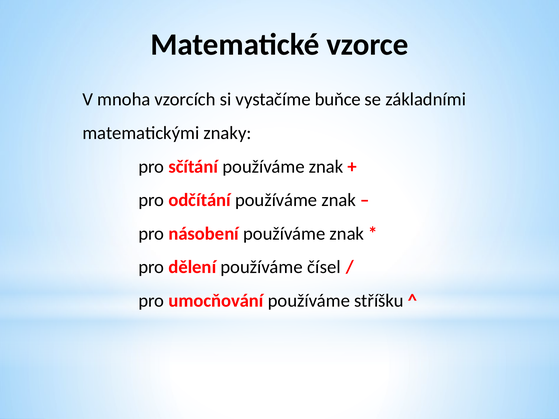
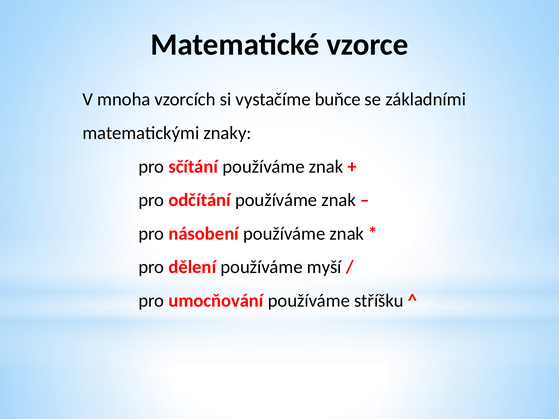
čísel: čísel -> myší (324, 267)
